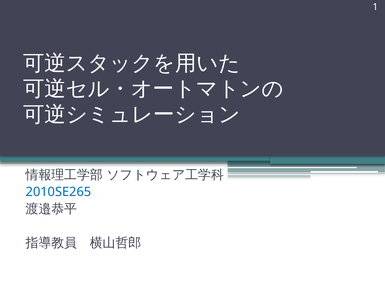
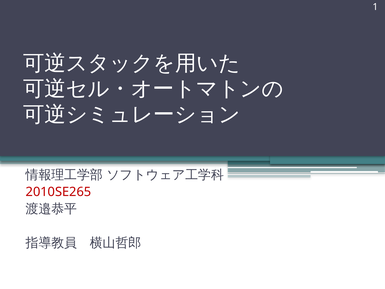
2010SE265 colour: blue -> red (58, 192)
